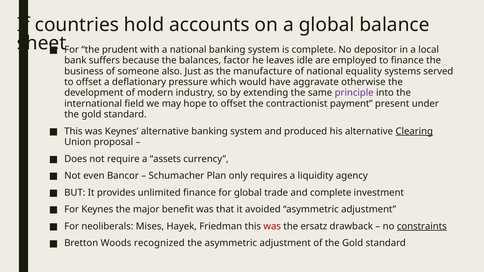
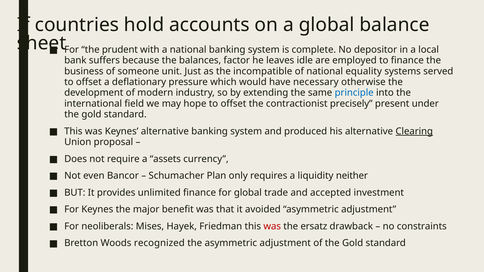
also: also -> unit (172, 71)
manufacture: manufacture -> incompatible (263, 71)
aggravate: aggravate -> necessary (316, 82)
principle colour: purple -> blue (354, 93)
payment: payment -> precisely (351, 104)
agency: agency -> neither (352, 176)
and complete: complete -> accepted (331, 193)
constraints underline: present -> none (422, 226)
